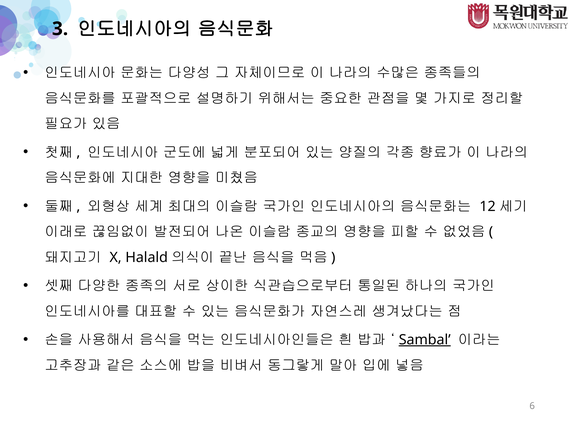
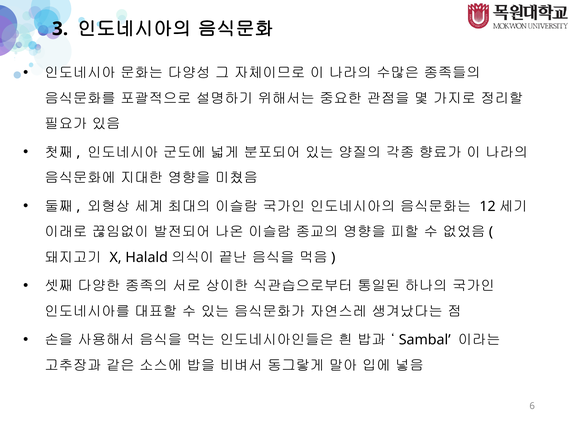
Sambal underline: present -> none (425, 340)
